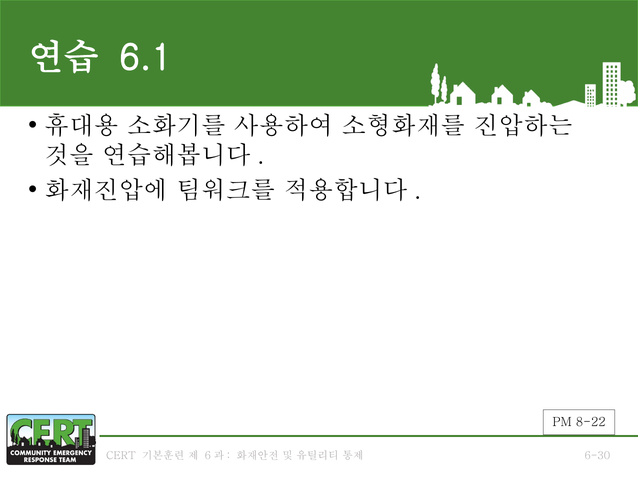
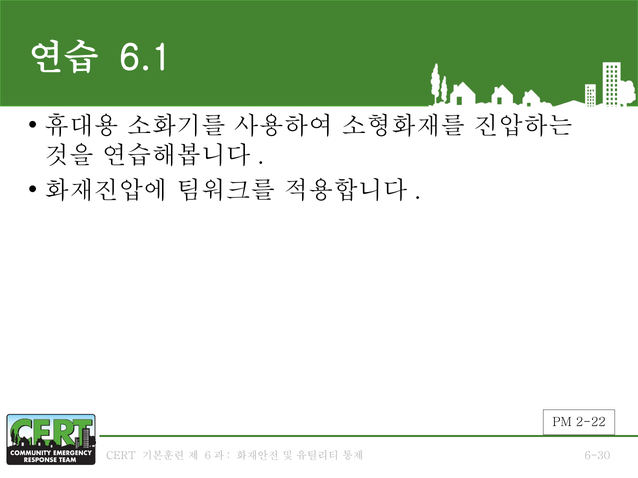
8-22: 8-22 -> 2-22 (591, 423)
